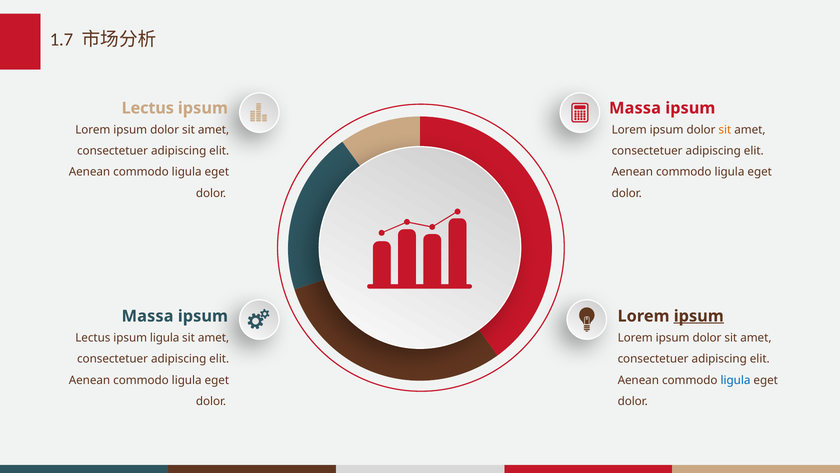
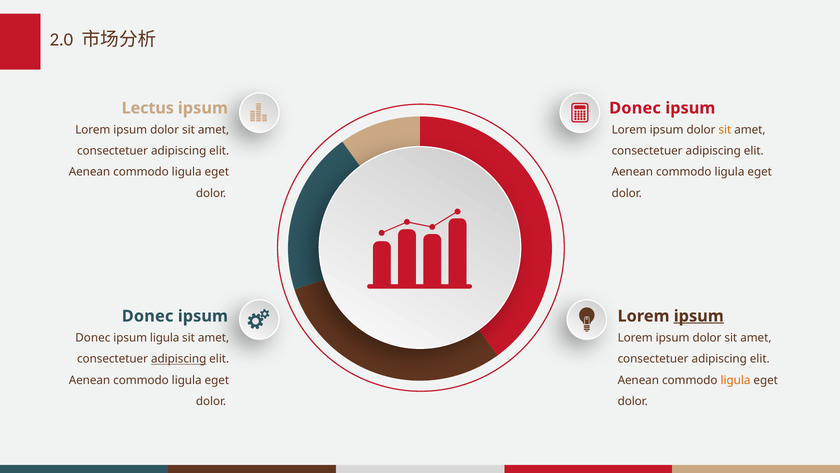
1.7: 1.7 -> 2.0 (61, 39)
Massa: Massa -> Donec (635, 108)
Massa: Massa -> Donec (148, 316)
Lectus: Lectus -> Donec (93, 338)
adipiscing underline: none -> present (179, 359)
ligula colour: blue -> orange (736, 380)
